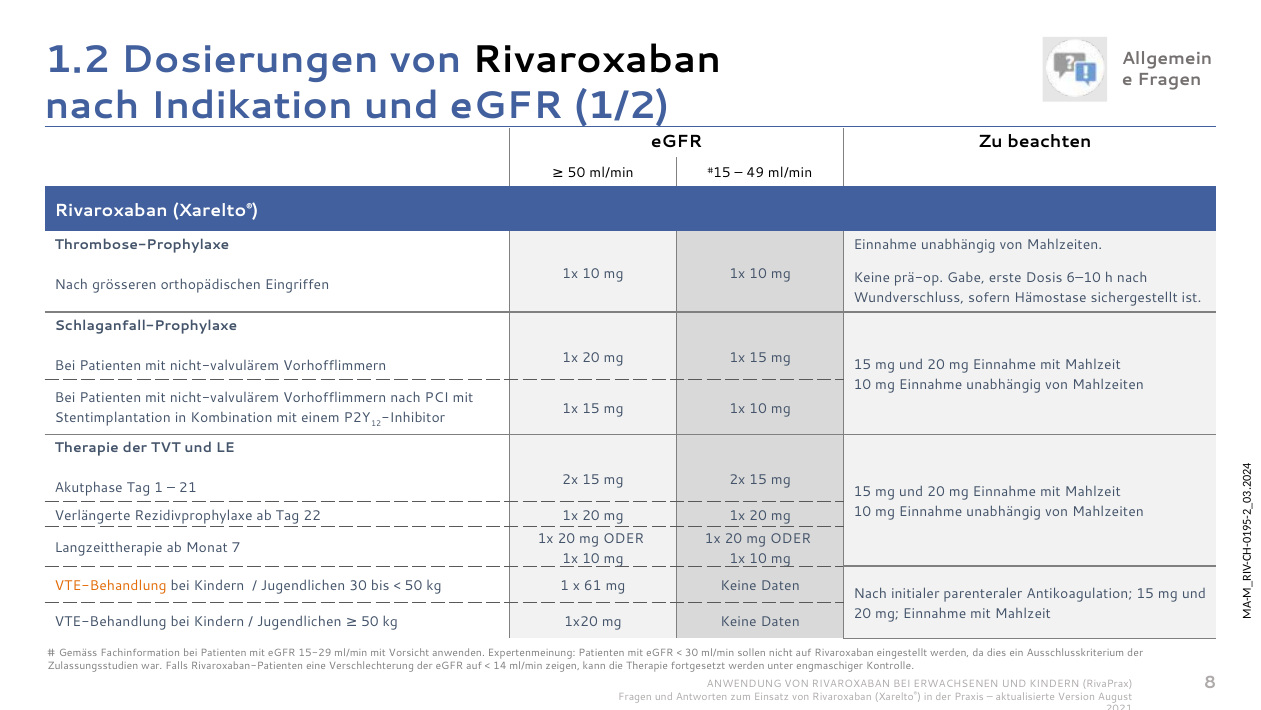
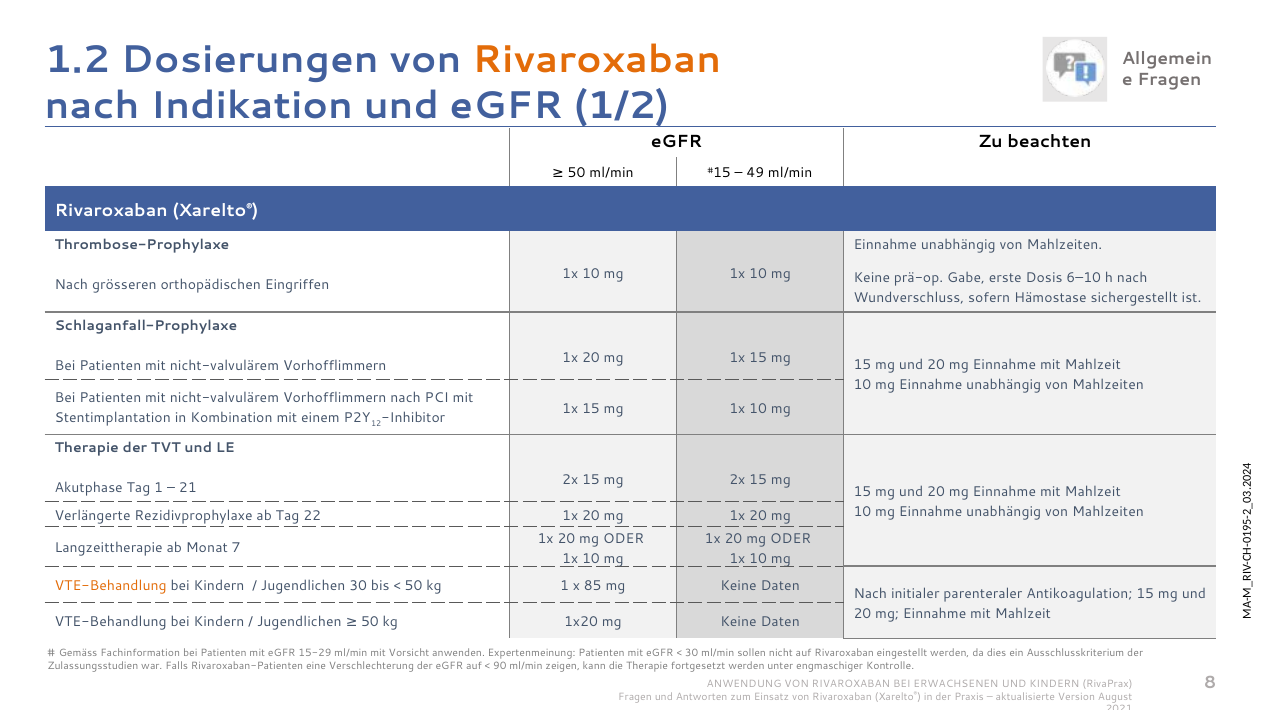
Rivaroxaban colour: black -> orange (597, 59)
61: 61 -> 85 (593, 586)
14: 14 -> 90 (500, 665)
